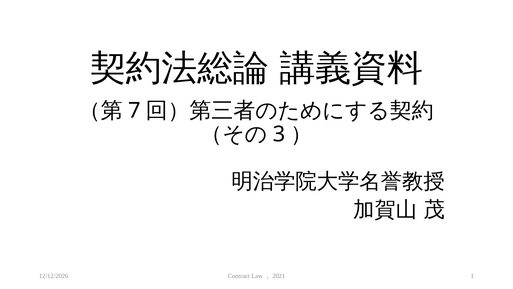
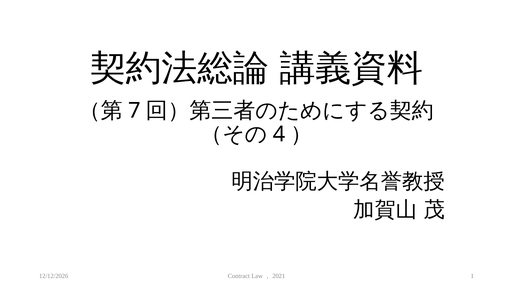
3: 3 -> 4 (279, 134)
